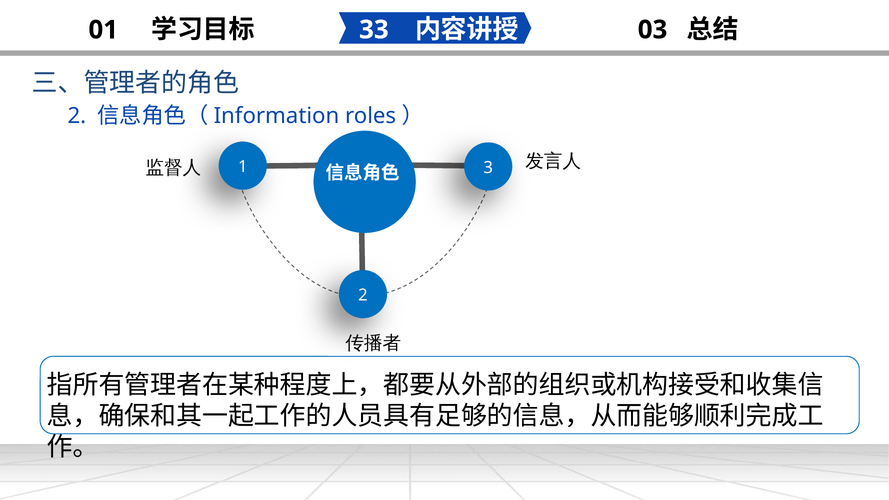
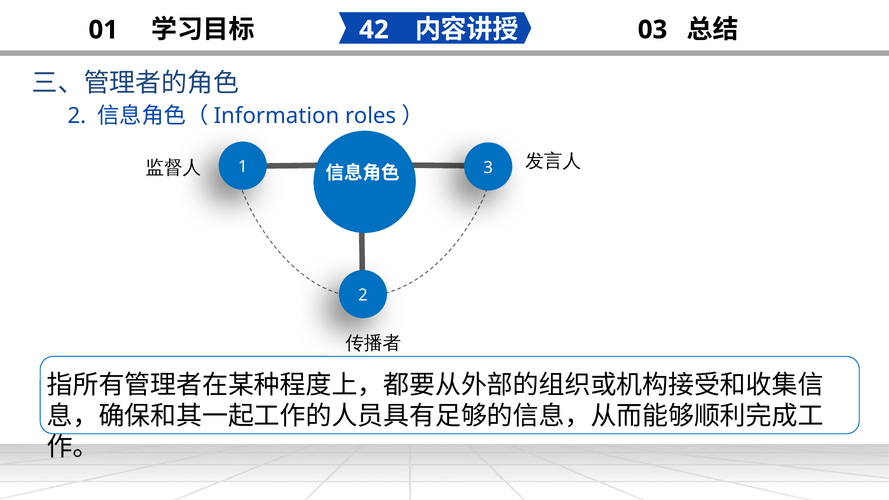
33: 33 -> 42 (374, 30)
